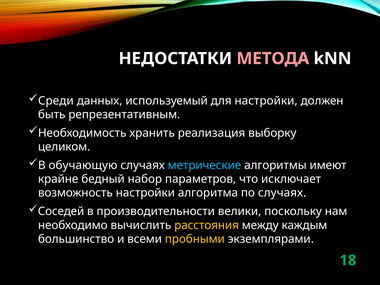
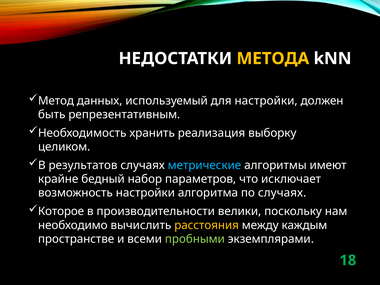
МЕТОДА colour: pink -> yellow (273, 59)
Среди: Среди -> Метод (56, 101)
обучающую: обучающую -> результатов (83, 165)
Соседей: Соседей -> Которое (61, 211)
большинство: большинство -> пространстве (76, 239)
пробными colour: yellow -> light green (195, 239)
